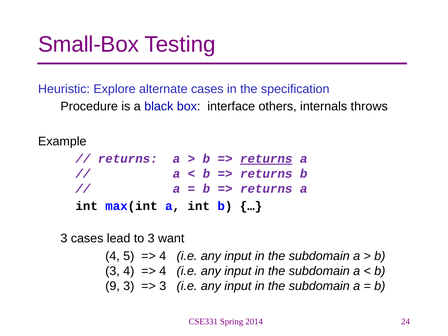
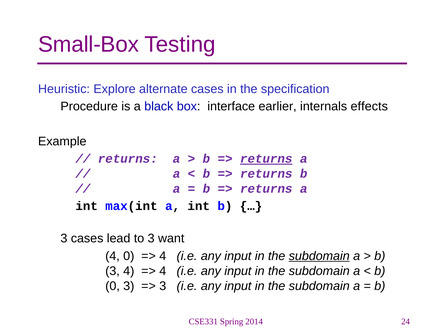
others: others -> earlier (278, 106)
throws: throws -> effects (369, 106)
4 5: 5 -> 0 (129, 256)
subdomain underline: none -> present (319, 256)
9: 9 -> 0 (113, 286)
